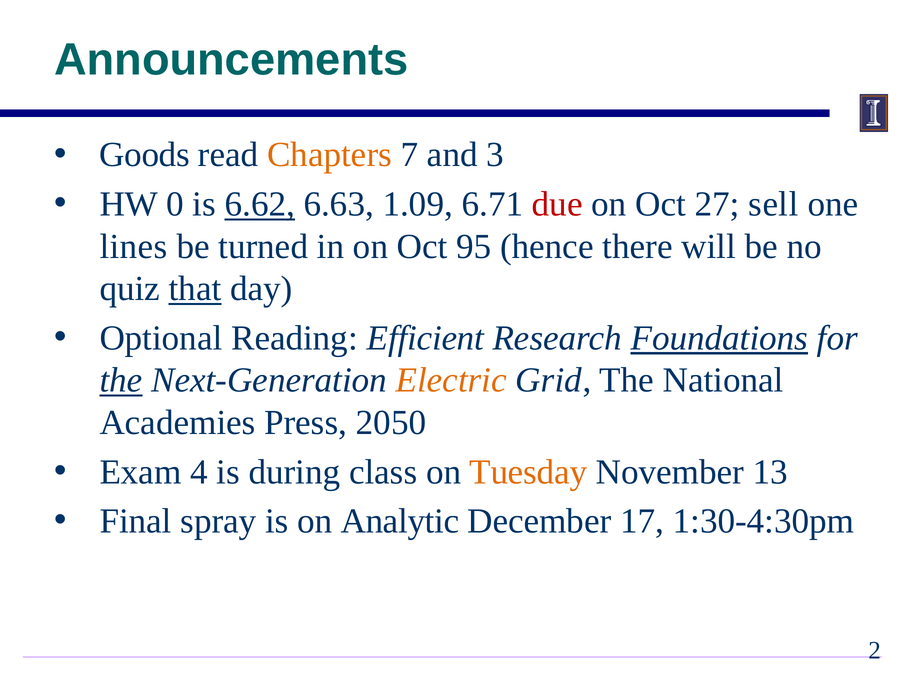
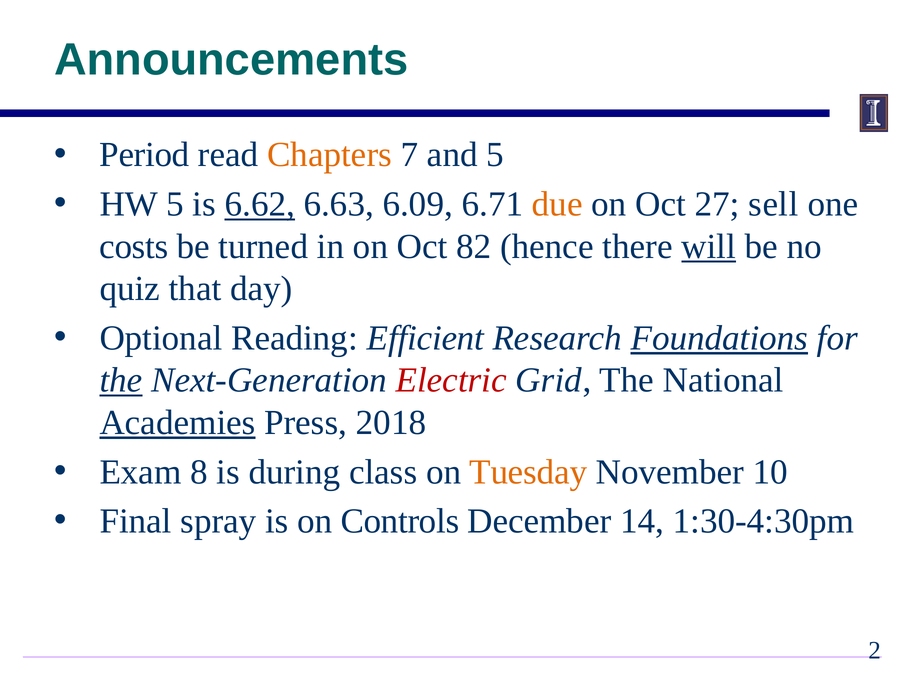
Goods: Goods -> Period (145, 155)
and 3: 3 -> 5 (495, 155)
HW 0: 0 -> 5 (175, 204)
1.09: 1.09 -> 6.09 (418, 204)
due colour: red -> orange (557, 204)
lines: lines -> costs (134, 246)
95: 95 -> 82 (474, 246)
will underline: none -> present (709, 246)
that underline: present -> none (195, 289)
Electric colour: orange -> red (451, 380)
Academies underline: none -> present (178, 422)
2050: 2050 -> 2018 (391, 422)
4: 4 -> 8 (199, 472)
13: 13 -> 10 (770, 472)
Analytic: Analytic -> Controls (400, 521)
17: 17 -> 14 (642, 521)
